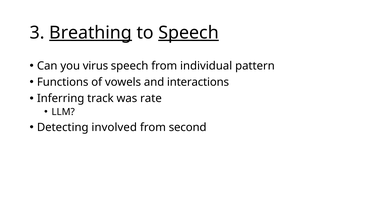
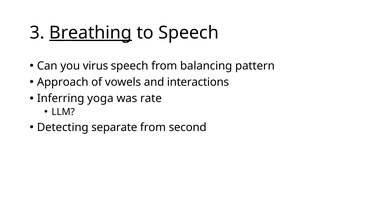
Speech underline: present -> none (189, 33)
individual: individual -> balancing (206, 66)
Functions: Functions -> Approach (63, 82)
track: track -> yoga (100, 98)
involved: involved -> separate (114, 127)
